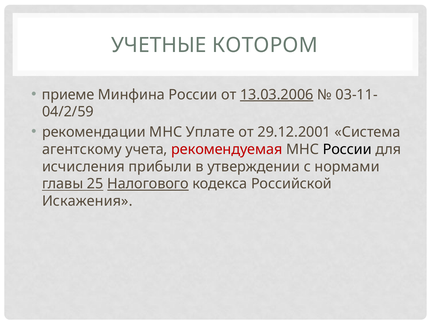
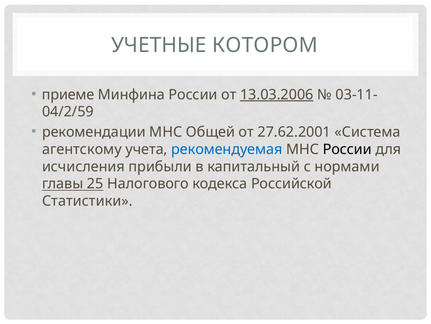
Уплате: Уплате -> Общей (210, 132)
29.12.2001: 29.12.2001 -> 27.62.2001 (294, 132)
рекомендуемая colour: red -> blue (227, 149)
утверждении: утверждении -> капитальный (254, 166)
Налогового underline: present -> none (148, 183)
Искажения: Искажения -> Статистики (87, 201)
